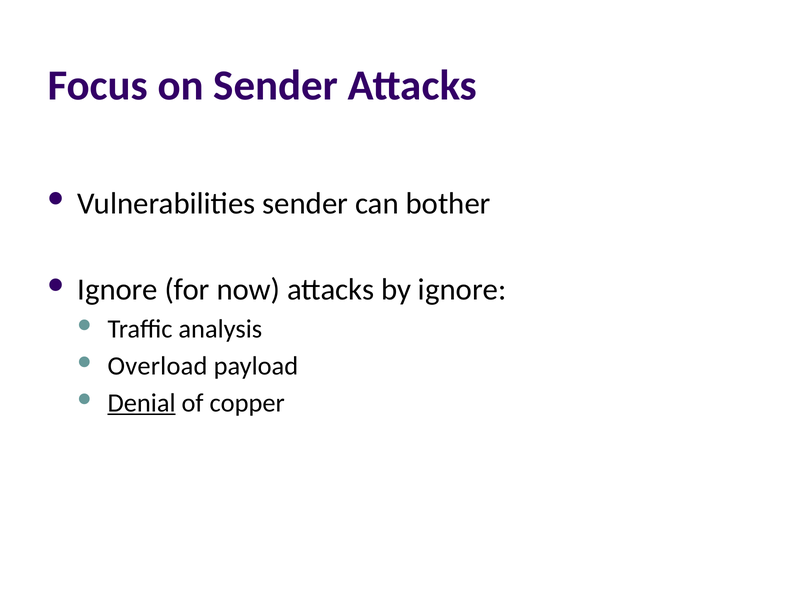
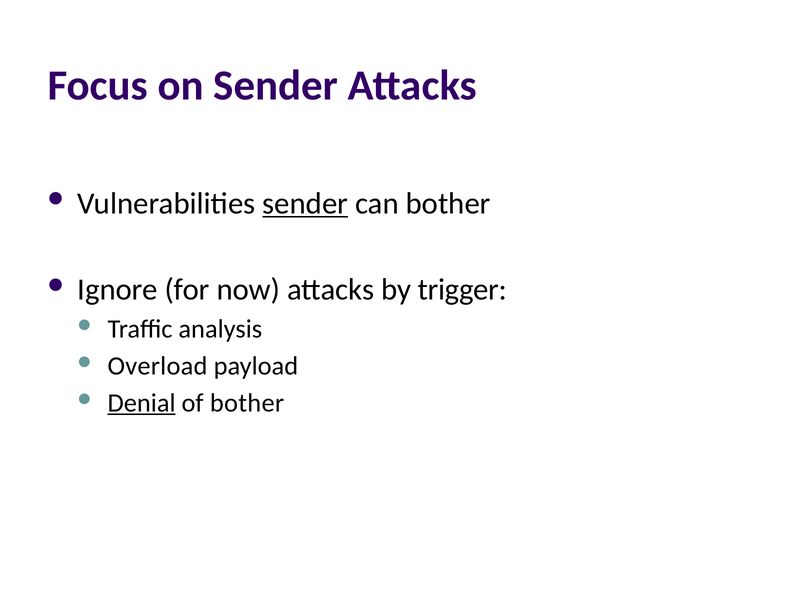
sender underline: none -> present (305, 204)
by ignore: ignore -> trigger (462, 290)
of copper: copper -> bother (247, 404)
